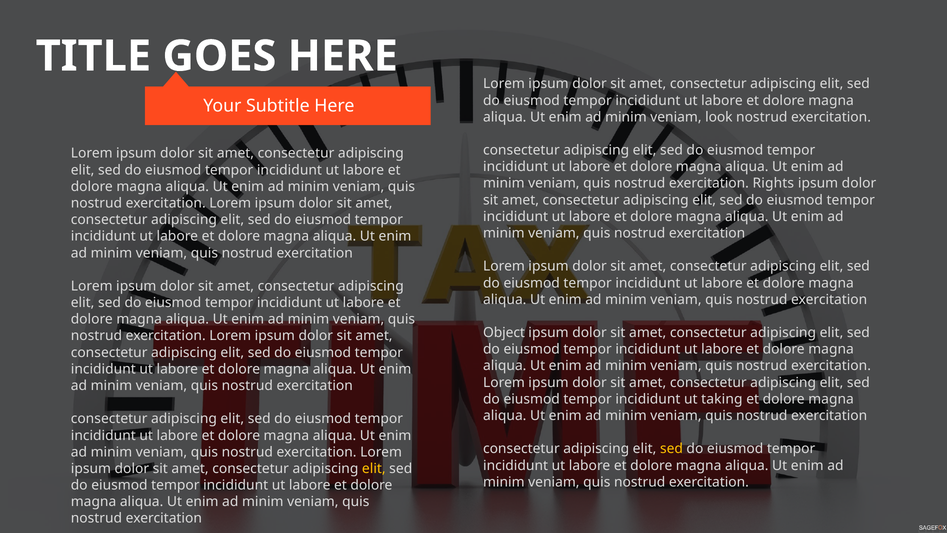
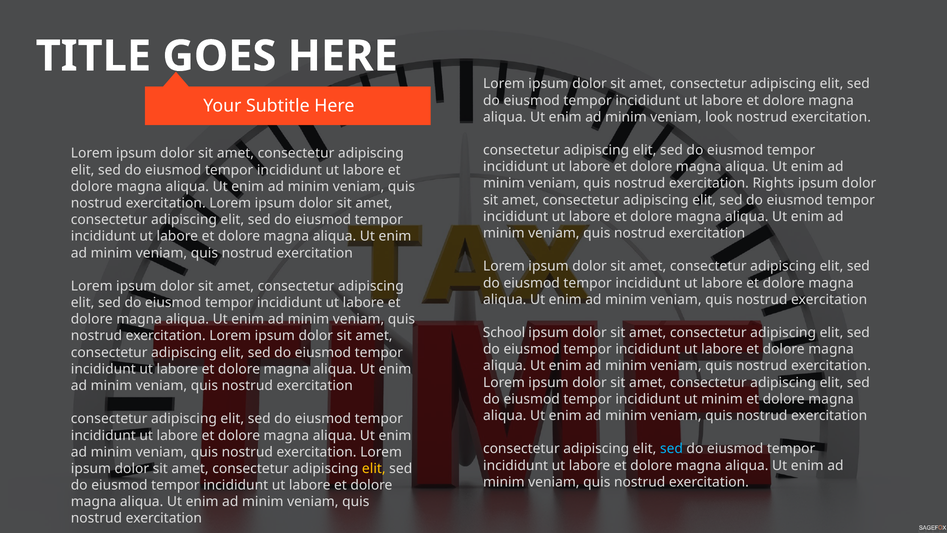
Object: Object -> School (504, 333)
ut taking: taking -> minim (722, 399)
sed colour: yellow -> light blue (671, 449)
